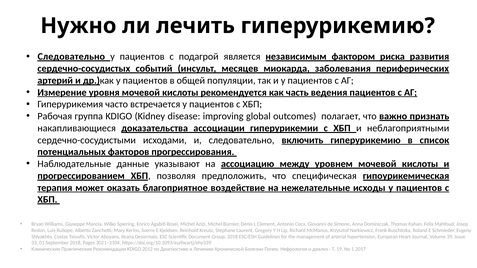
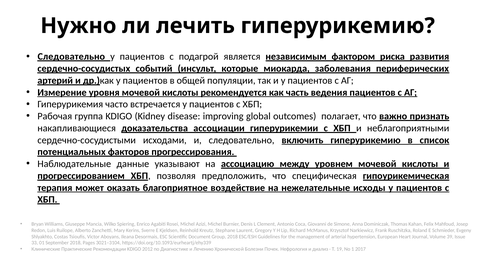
месяцев: месяцев -> которые (240, 69)
